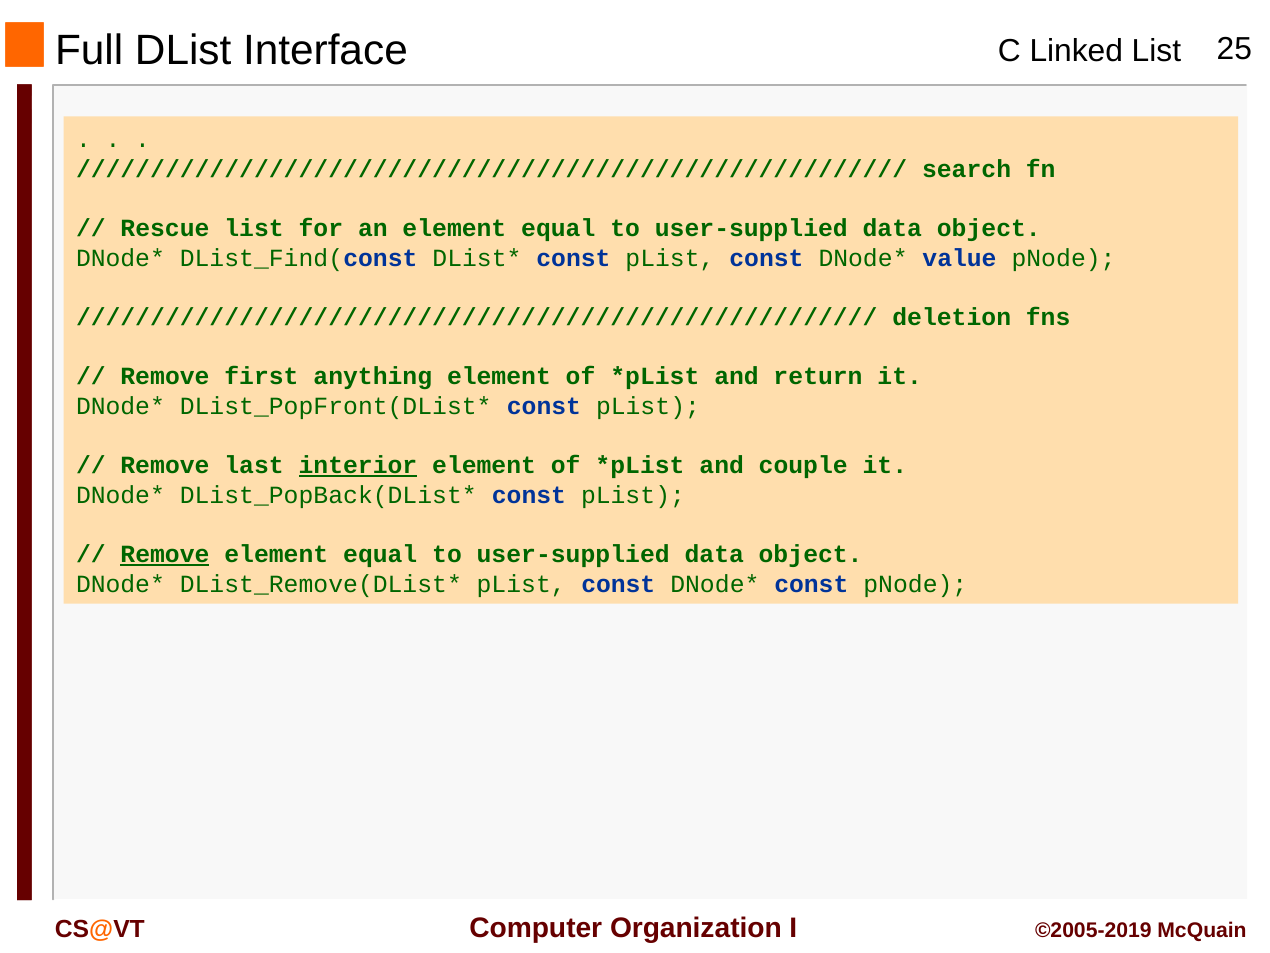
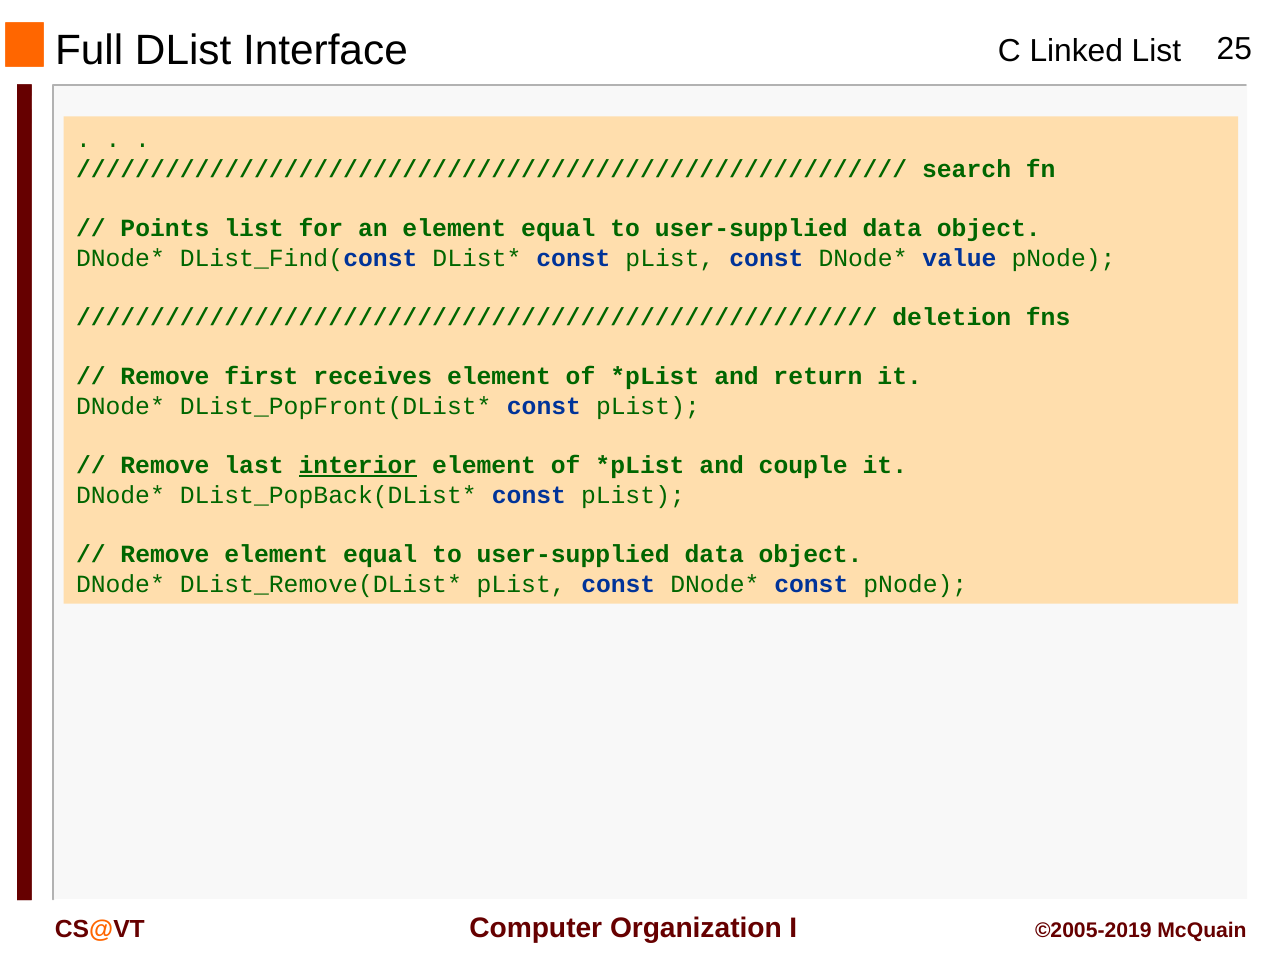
Rescue: Rescue -> Points (165, 228)
anything: anything -> receives (373, 376)
Remove underline: present -> none (165, 554)
